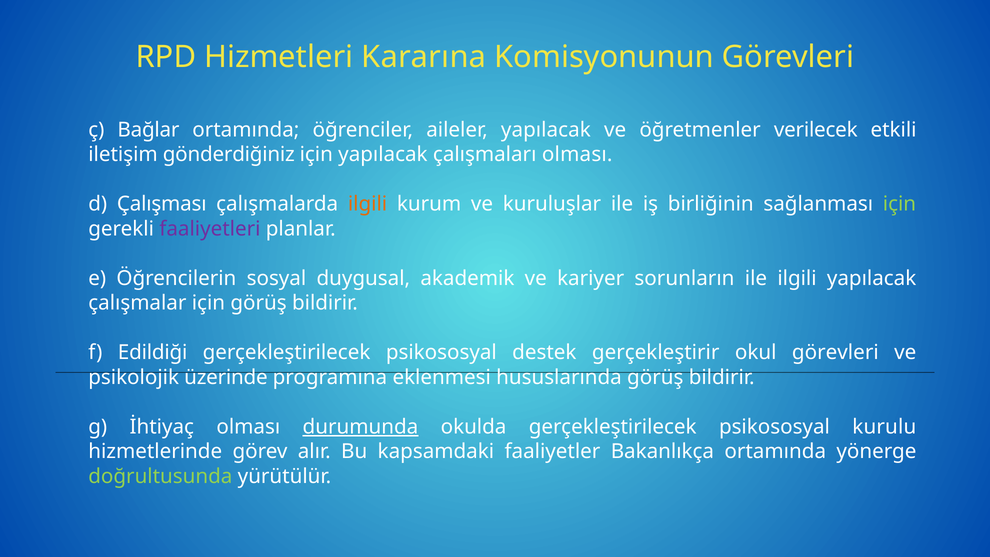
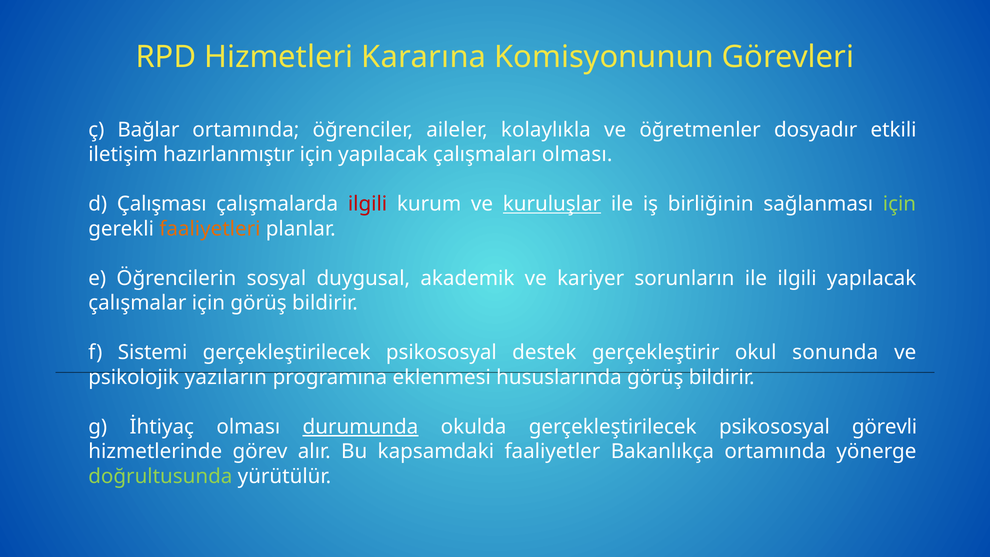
aileler yapılacak: yapılacak -> kolaylıkla (546, 130)
verilecek: verilecek -> dosyadır (816, 130)
gönderdiğiniz: gönderdiğiniz -> hazırlanmıştır (229, 155)
ilgili colour: orange -> red (368, 204)
kuruluşlar underline: none -> present (552, 204)
faaliyetleri colour: purple -> orange (210, 229)
Edildiği: Edildiği -> Sistemi (153, 353)
okul görevleri: görevleri -> sonunda (835, 353)
üzerinde: üzerinde -> yazıların (226, 377)
kurulu: kurulu -> görevli (884, 427)
